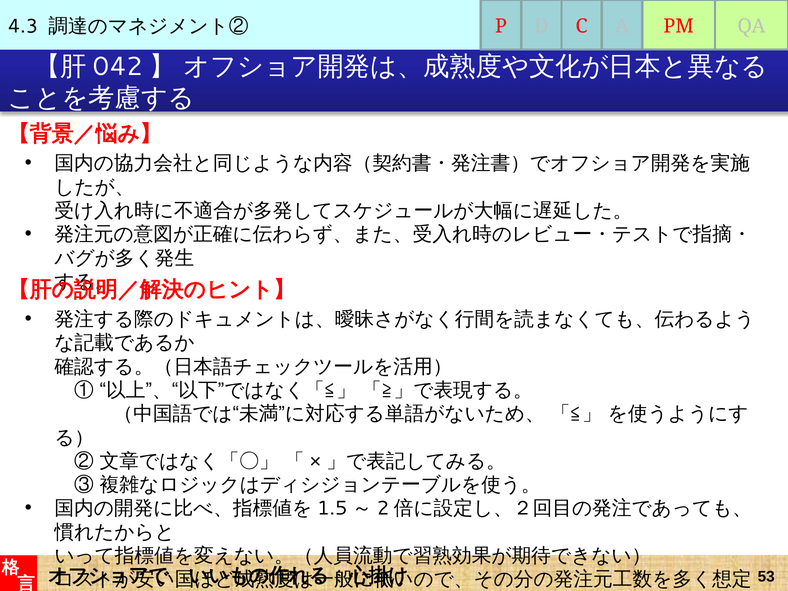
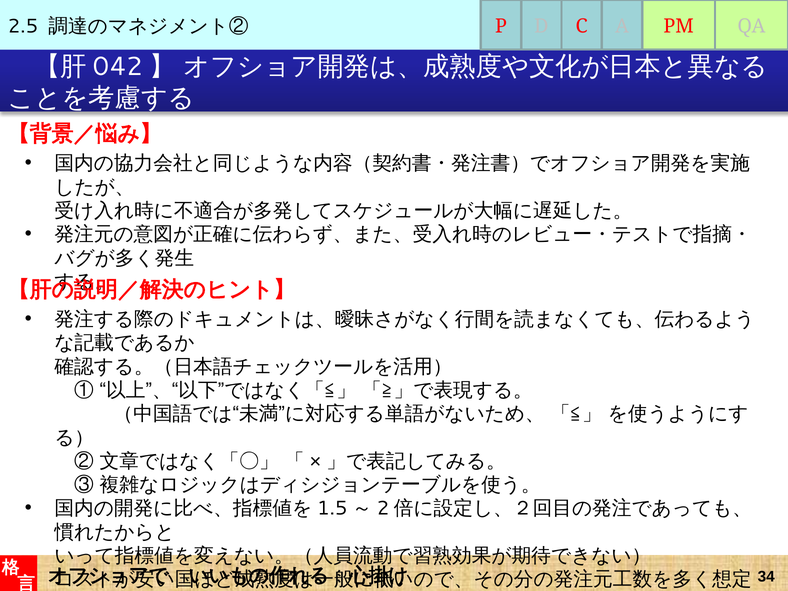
4.3: 4.3 -> 2.5 (23, 26)
53: 53 -> 34 (766, 577)
